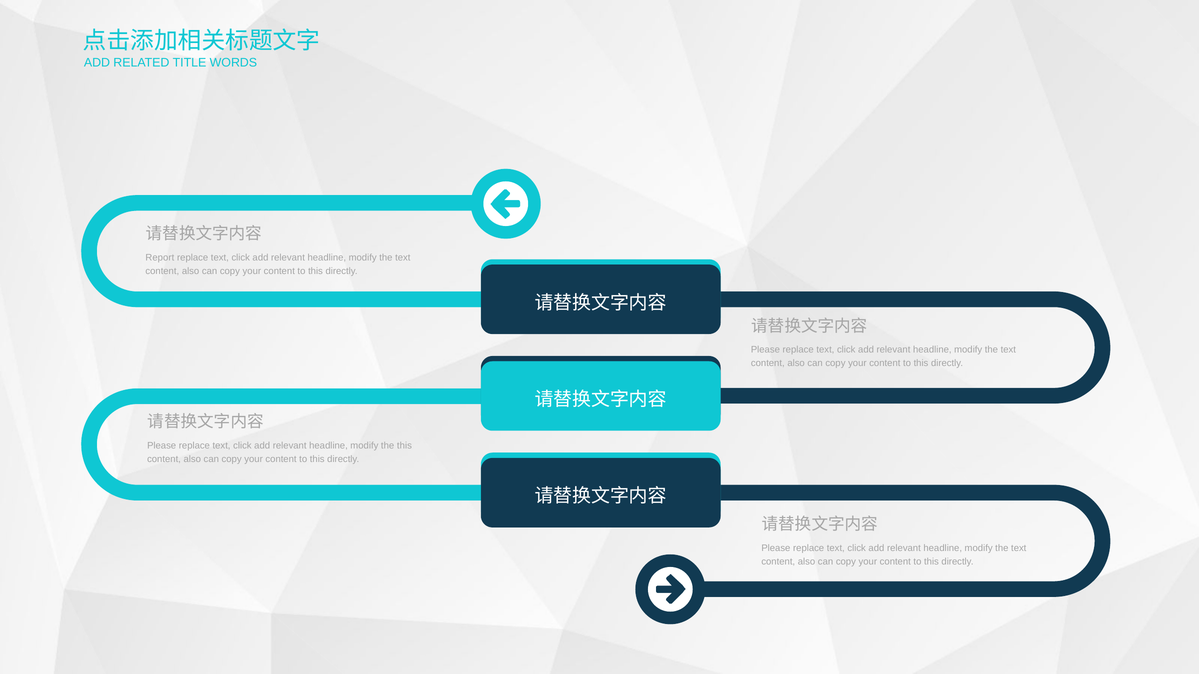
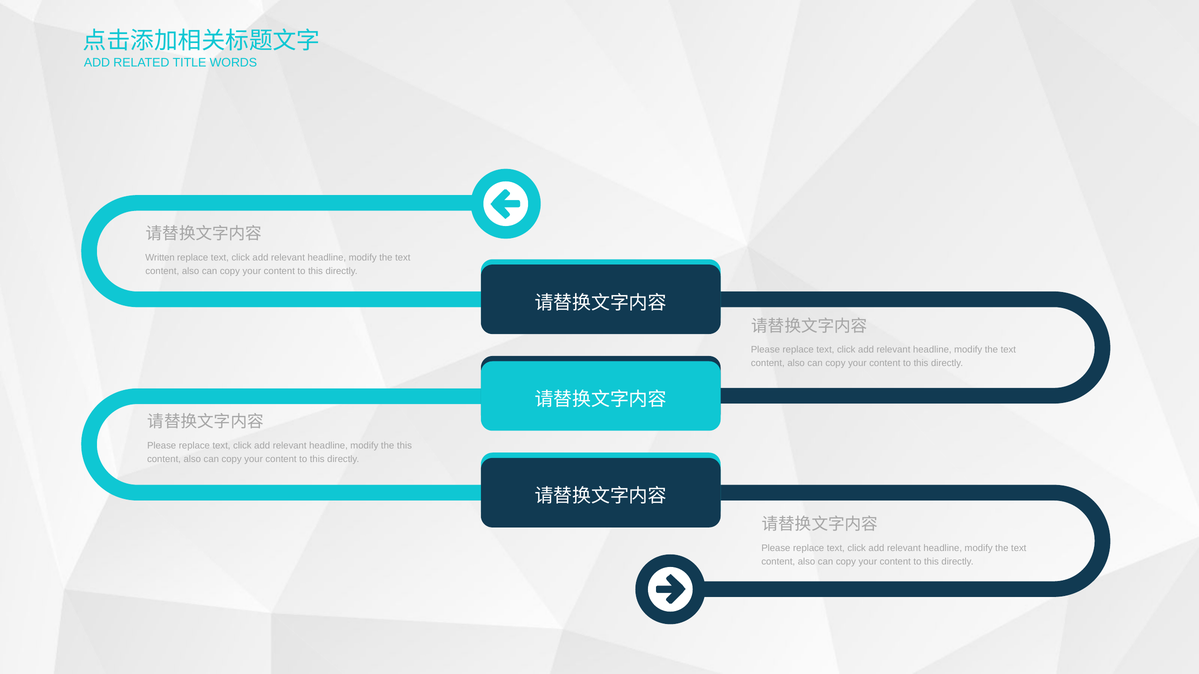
Report: Report -> Written (160, 258)
